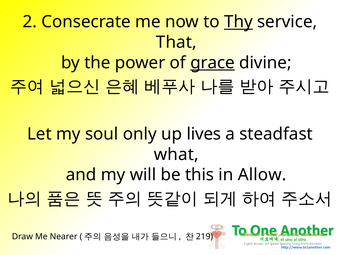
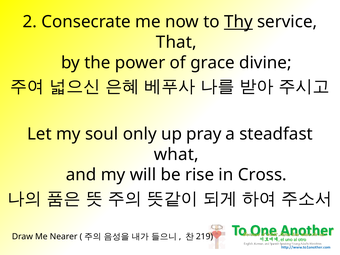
grace underline: present -> none (212, 63)
lives: lives -> pray (204, 134)
this: this -> rise (200, 175)
Allow: Allow -> Cross (262, 175)
